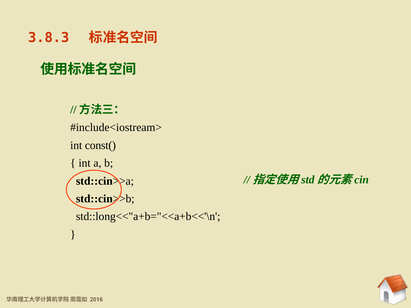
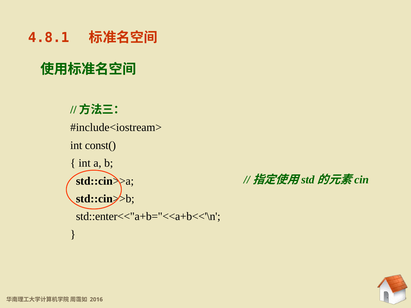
3.8.3: 3.8.3 -> 4.8.1 (49, 38)
std::long<<"a+b="<<a+b<<'\n: std::long<<"a+b="<<a+b<<'\n -> std::enter<<"a+b="<<a+b<<'\n (148, 217)
